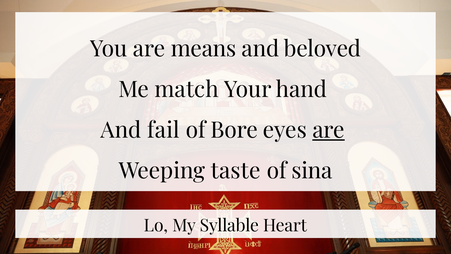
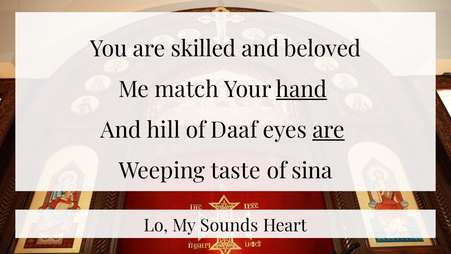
means: means -> skilled (203, 49)
hand underline: none -> present (301, 90)
fail: fail -> hill (164, 130)
Bore: Bore -> Daaf (234, 130)
Syllable: Syllable -> Sounds (229, 226)
